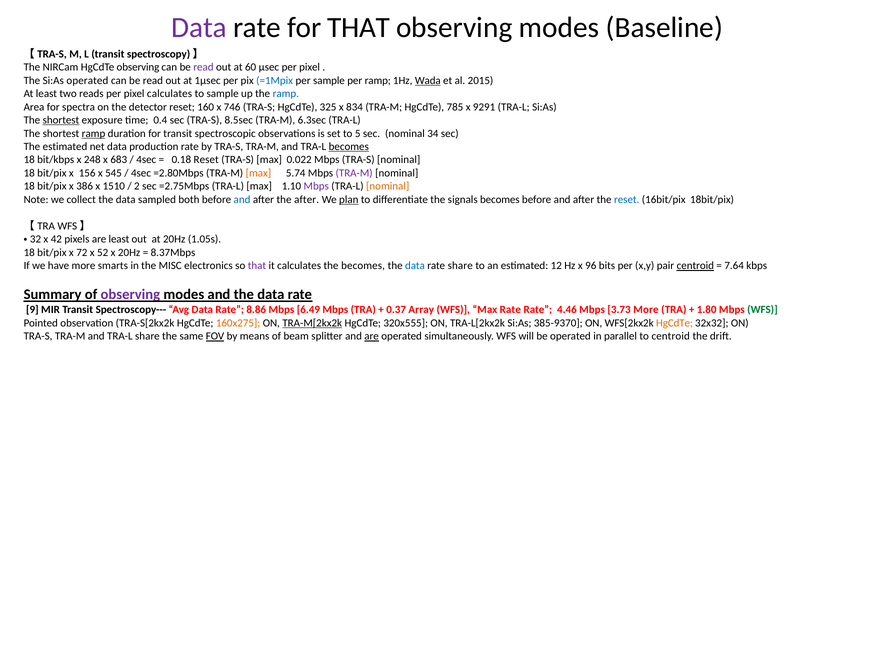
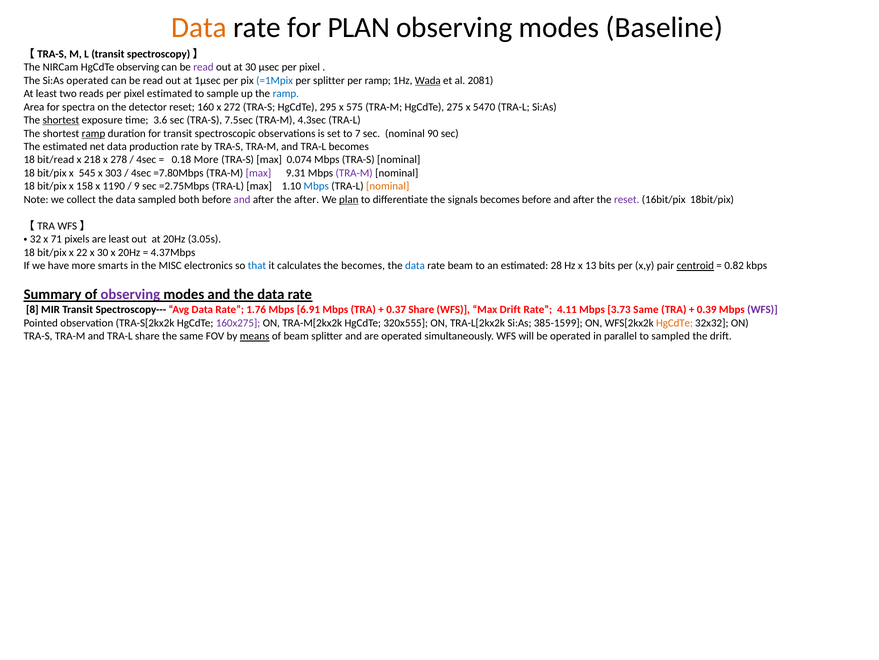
Data colour: purple -> orange (199, 27)
for THAT: THAT -> PLAN (359, 27)
at 60: 60 -> 30 (251, 67)
per sample: sample -> splitter (329, 80)
2015: 2015 -> 2081 (481, 80)
pixel calculates: calculates -> estimated (170, 94)
746: 746 -> 272 (232, 107)
325: 325 -> 295 (328, 107)
834: 834 -> 575 (355, 107)
785: 785 -> 275 (455, 107)
9291: 9291 -> 5470 (484, 107)
0.4: 0.4 -> 3.6 (160, 120)
8.5sec: 8.5sec -> 7.5sec (239, 120)
6.3sec: 6.3sec -> 4.3sec (312, 120)
5: 5 -> 7 (358, 133)
34: 34 -> 90 (433, 133)
becomes underline: present -> none (349, 146)
bit/kbps: bit/kbps -> bit/read (56, 160)
248: 248 -> 218 (92, 160)
683: 683 -> 278 (119, 160)
0.18 Reset: Reset -> More (206, 160)
0.022: 0.022 -> 0.074 (299, 160)
156: 156 -> 545 (87, 173)
545: 545 -> 303 (113, 173)
=2.80Mbps: =2.80Mbps -> =7.80Mbps (179, 173)
max colour: orange -> purple (258, 173)
5.74: 5.74 -> 9.31 (296, 173)
386: 386 -> 158 (85, 186)
1510: 1510 -> 1190 (114, 186)
2: 2 -> 9 (137, 186)
Mbps colour: purple -> blue (316, 186)
and colour: blue -> purple (242, 199)
reset colour: blue -> purple (627, 199)
42: 42 -> 71 (56, 239)
1.05s: 1.05s -> 3.05s (204, 239)
72: 72 -> 22 (82, 252)
x 52: 52 -> 30 (103, 252)
8.37Mbps: 8.37Mbps -> 4.37Mbps (173, 252)
that colour: purple -> blue (257, 265)
rate share: share -> beam (460, 265)
12: 12 -> 28 (556, 265)
96: 96 -> 13 (591, 265)
7.64: 7.64 -> 0.82 (734, 265)
9: 9 -> 8 (32, 309)
8.86: 8.86 -> 1.76 (256, 309)
6.49: 6.49 -> 6.91 (308, 309)
0.37 Array: Array -> Share (421, 309)
Max Rate: Rate -> Drift (510, 309)
4.46: 4.46 -> 4.11 (567, 309)
3.73 More: More -> Same (646, 309)
1.80: 1.80 -> 0.39 (707, 309)
WFS colour: green -> purple (762, 309)
160x275 colour: orange -> purple (238, 323)
TRA-M[2kx2k underline: present -> none (312, 323)
385-9370: 385-9370 -> 385-1599 (558, 323)
FOV underline: present -> none (215, 336)
means underline: none -> present (255, 336)
are underline: present -> none (372, 336)
to centroid: centroid -> sampled (671, 336)
